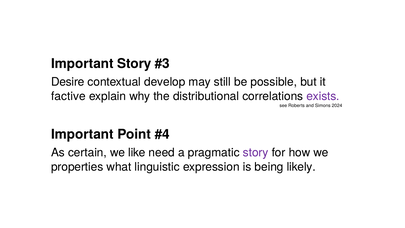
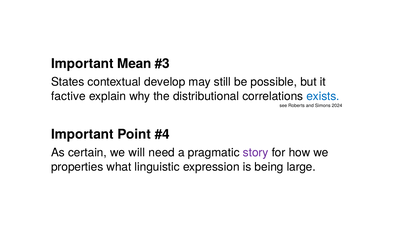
Important Story: Story -> Mean (134, 64)
Desire: Desire -> States (68, 82)
exists colour: purple -> blue (323, 96)
like: like -> will (137, 152)
likely: likely -> large (301, 167)
